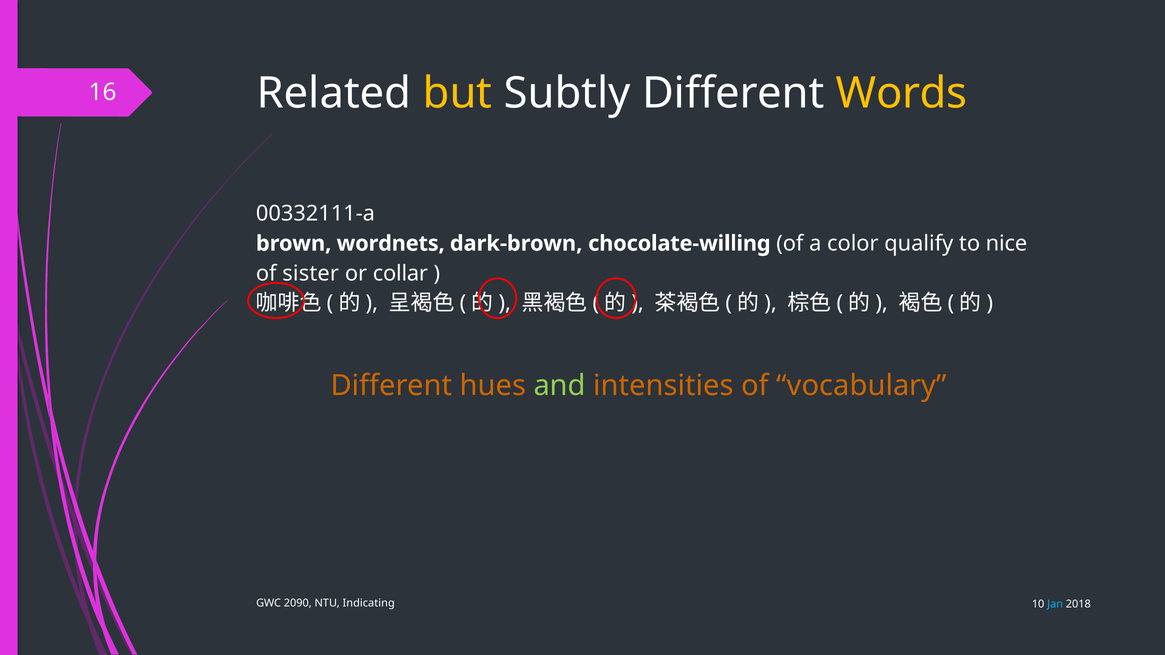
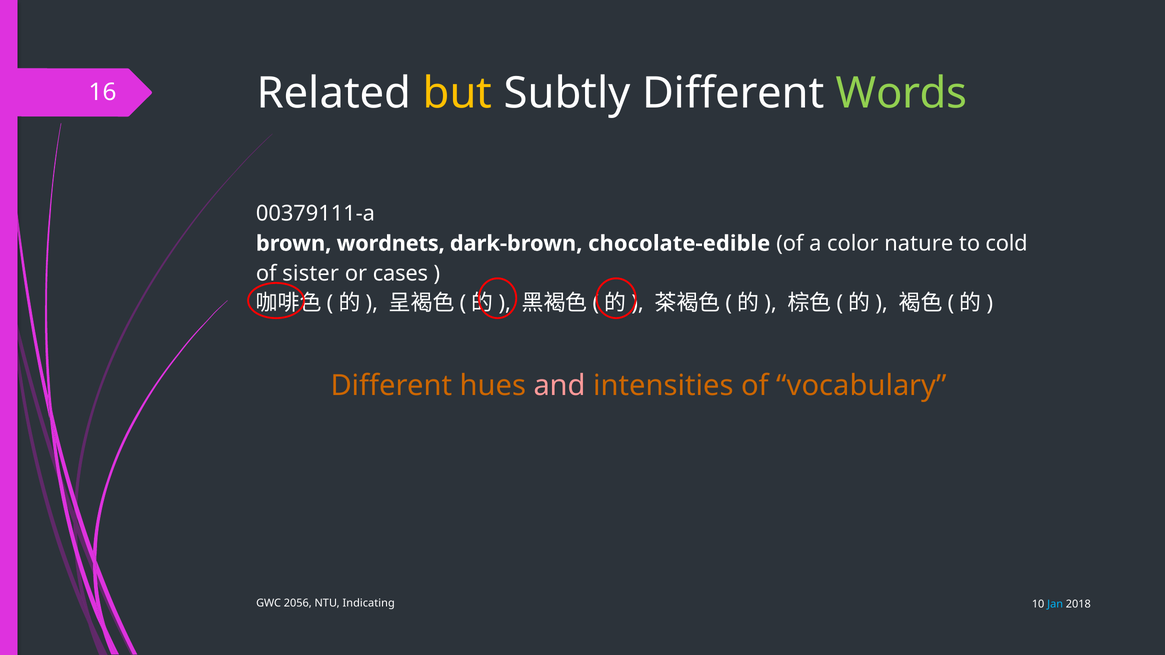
Words colour: yellow -> light green (902, 93)
00332111-a: 00332111-a -> 00379111-a (315, 214)
chocolate-willing: chocolate-willing -> chocolate-edible (679, 244)
qualify: qualify -> nature (919, 244)
nice: nice -> cold (1007, 244)
collar: collar -> cases (400, 273)
and colour: light green -> pink (560, 386)
2090: 2090 -> 2056 (298, 604)
